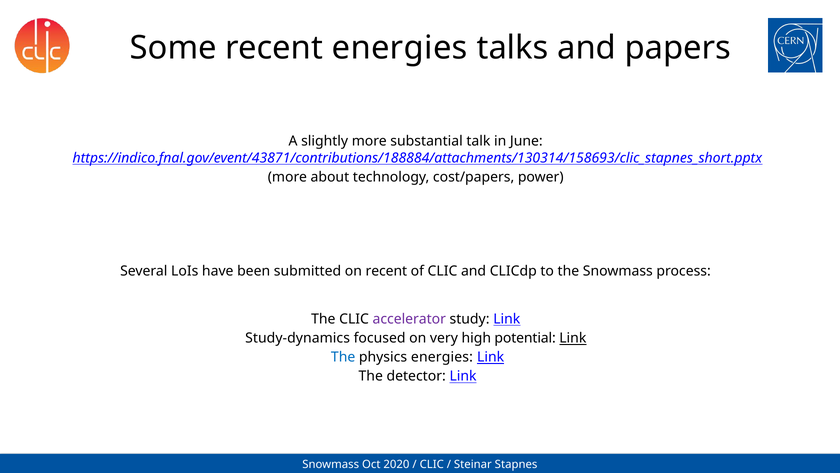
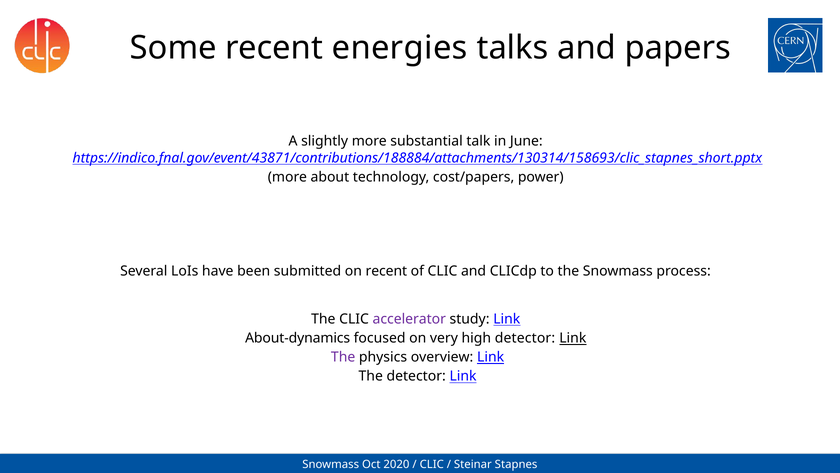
Study-dynamics: Study-dynamics -> About-dynamics (298, 338)
high potential: potential -> detector (525, 338)
The colour: blue -> purple (343, 357)
physics energies: energies -> overview (442, 357)
